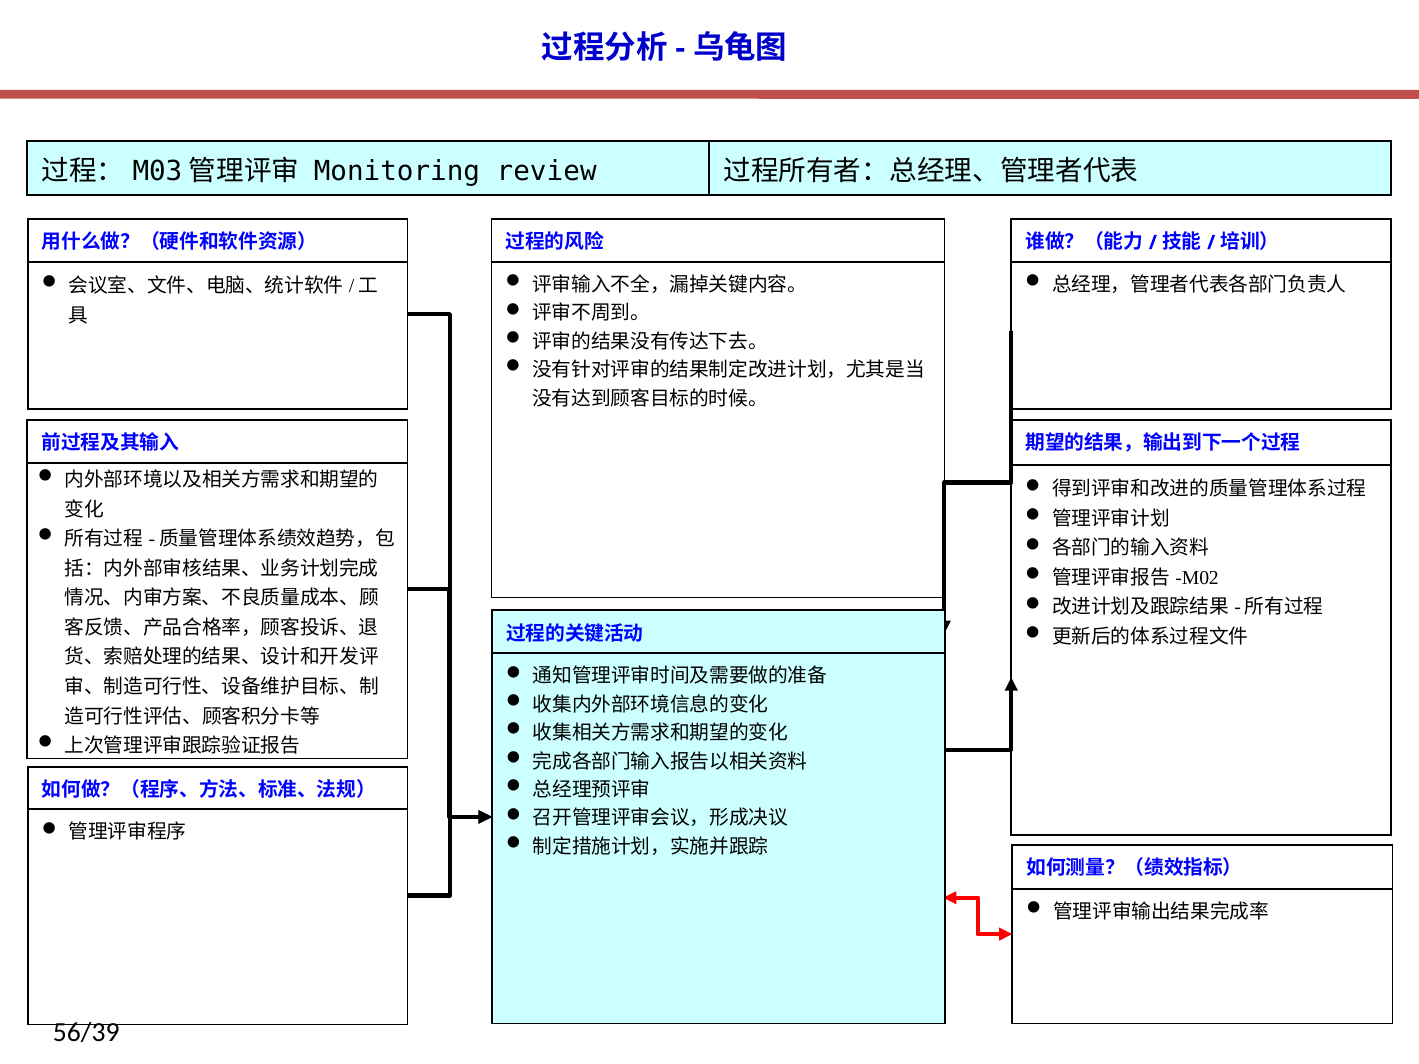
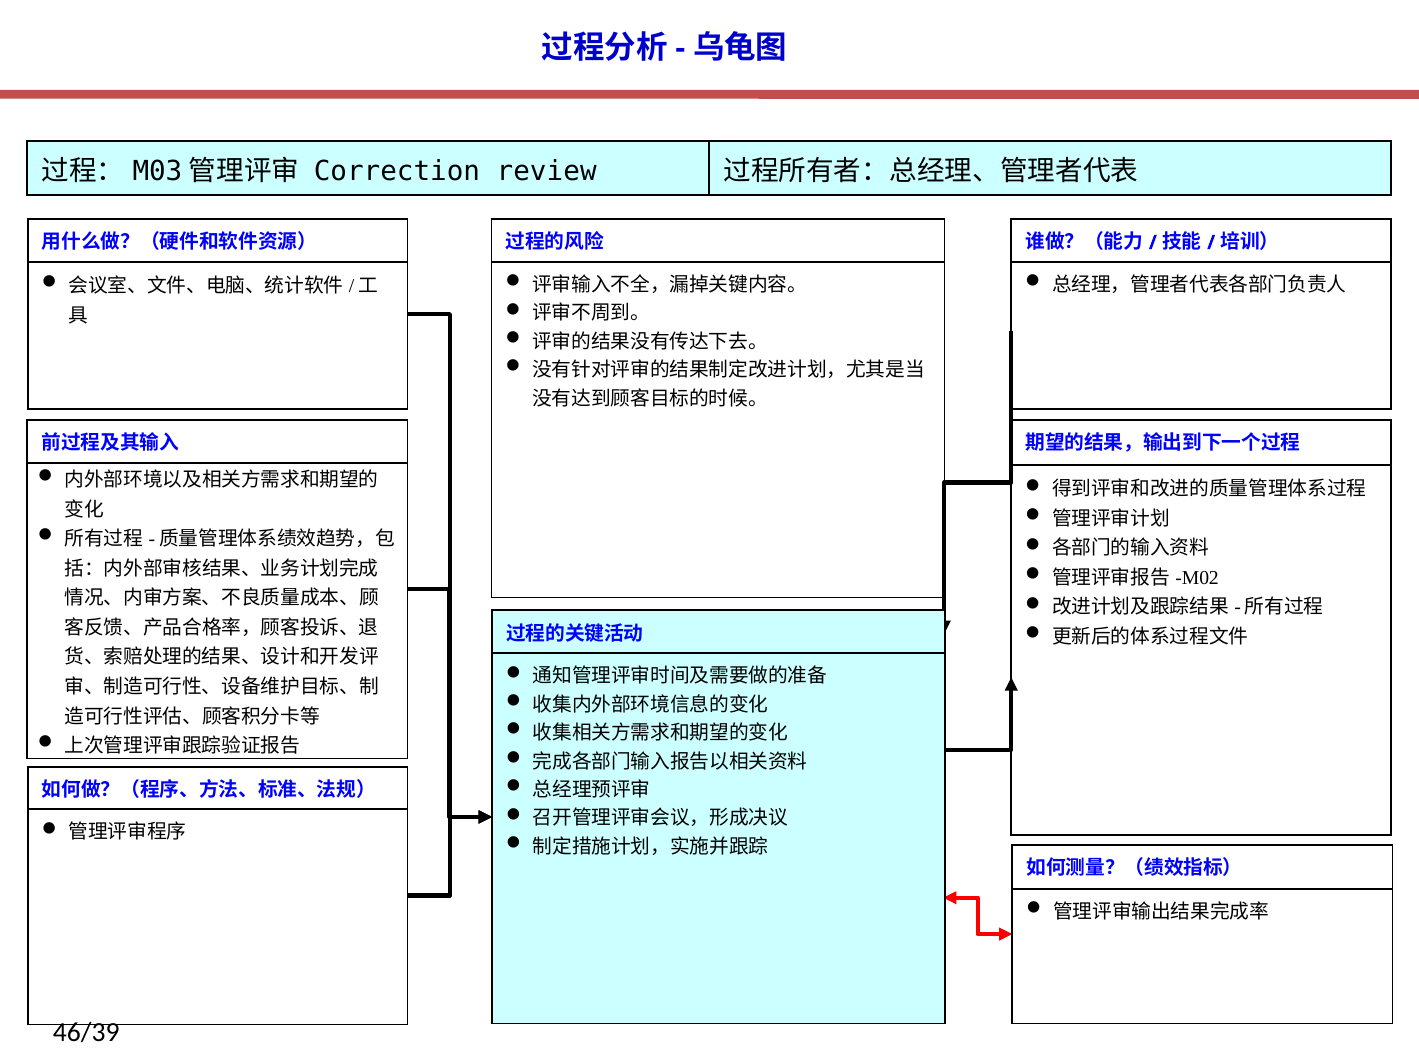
Monitoring: Monitoring -> Correction (397, 171)
56/39: 56/39 -> 46/39 (86, 1033)
